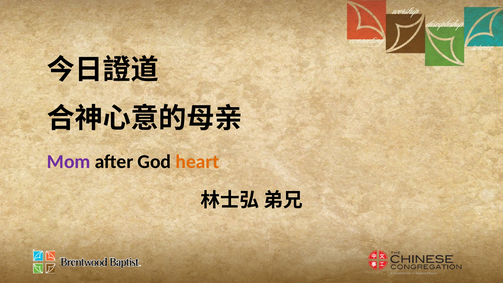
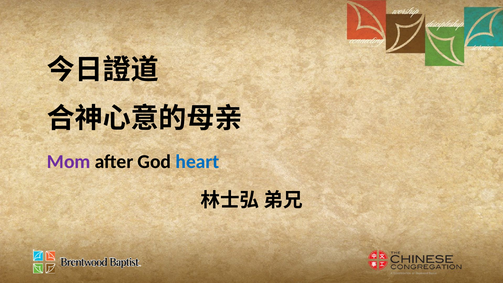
heart colour: orange -> blue (197, 162)
